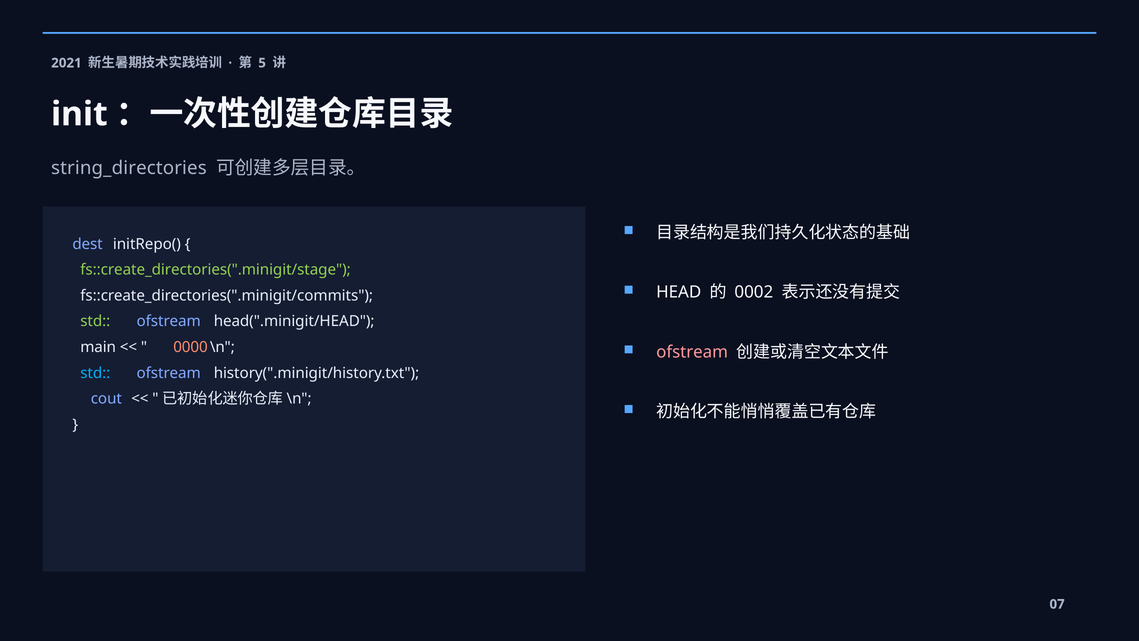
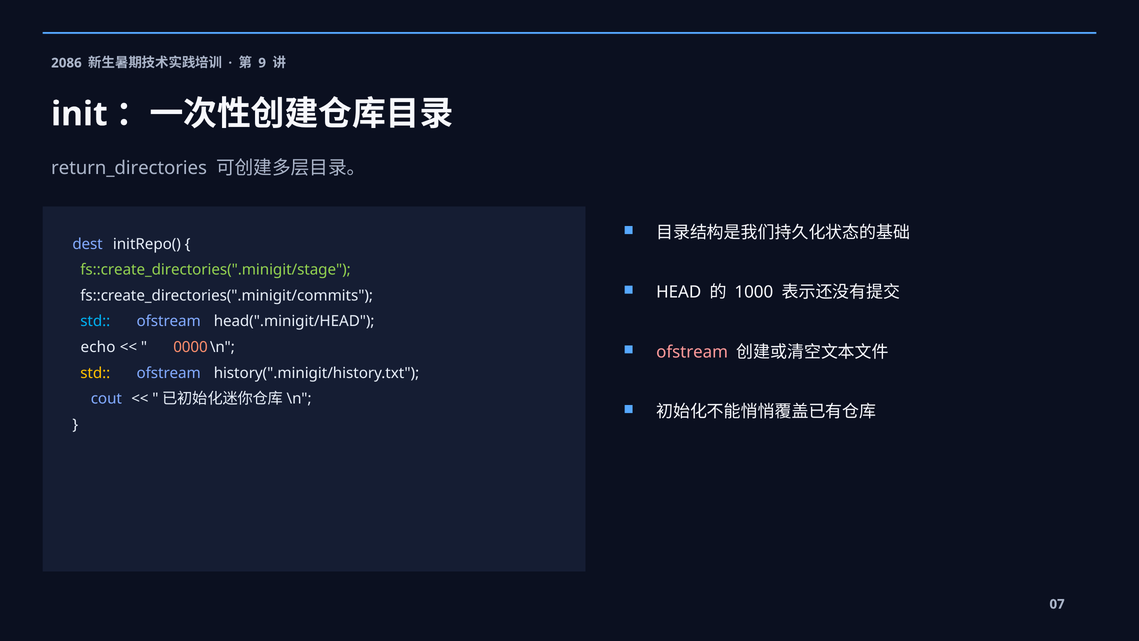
2021: 2021 -> 2086 (66, 63)
5: 5 -> 9 (262, 63)
string_directories: string_directories -> return_directories (129, 168)
0002: 0002 -> 1000 (754, 292)
std colour: light green -> light blue (95, 321)
main: main -> echo (98, 347)
std colour: light blue -> yellow (95, 373)
